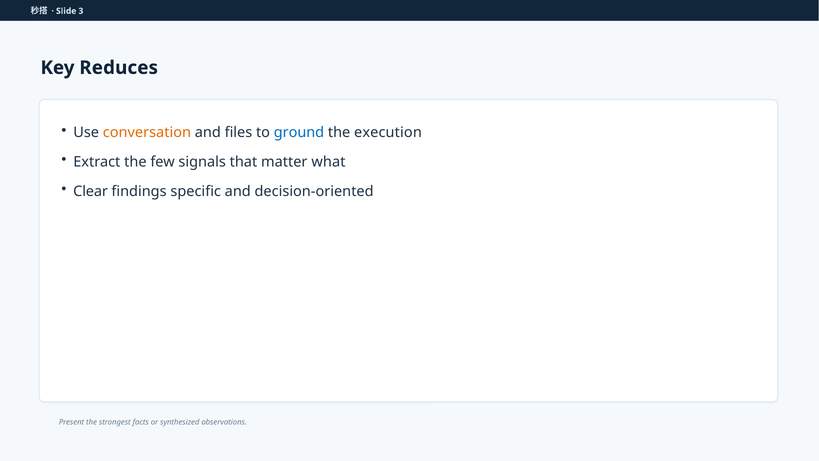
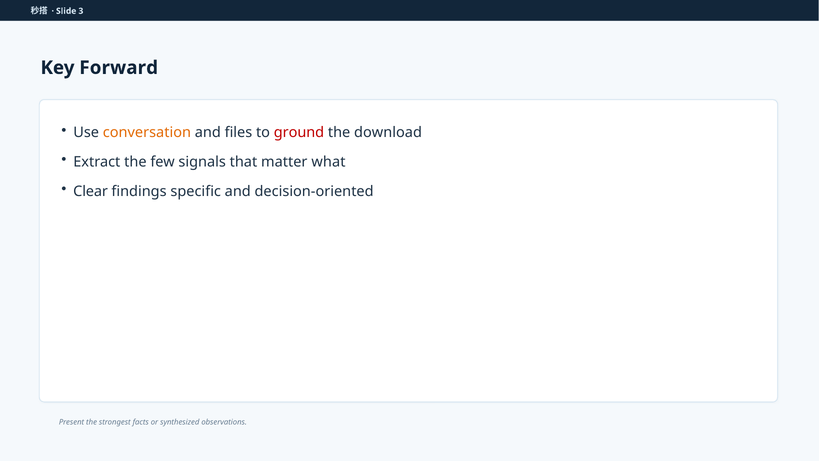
Reduces: Reduces -> Forward (119, 68)
ground colour: blue -> red (299, 133)
execution: execution -> download (388, 133)
